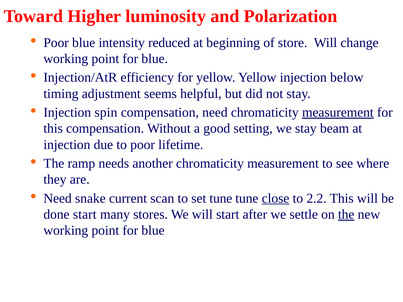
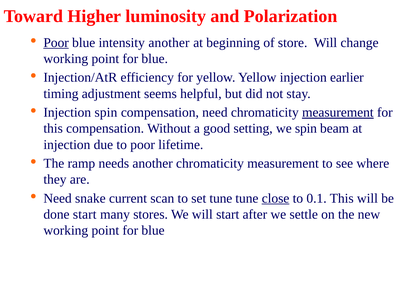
Poor underline: none -> present (56, 43)
intensity reduced: reduced -> another (169, 43)
below: below -> earlier (347, 78)
we stay: stay -> spin (306, 129)
2.2: 2.2 -> 0.1 (317, 198)
the underline: present -> none (346, 215)
